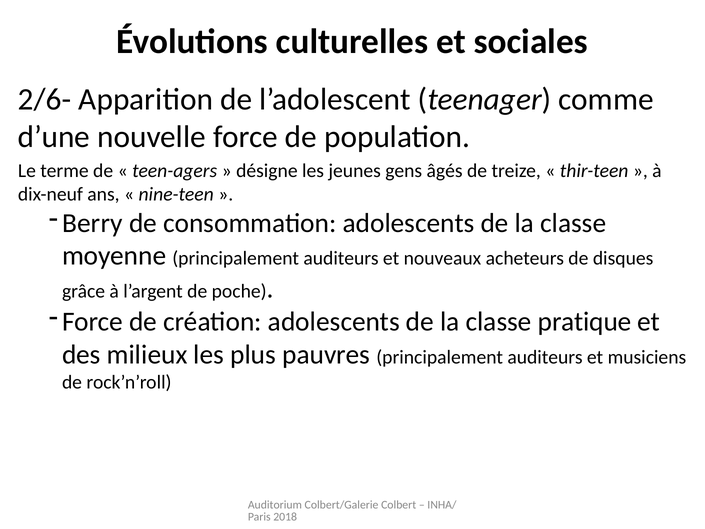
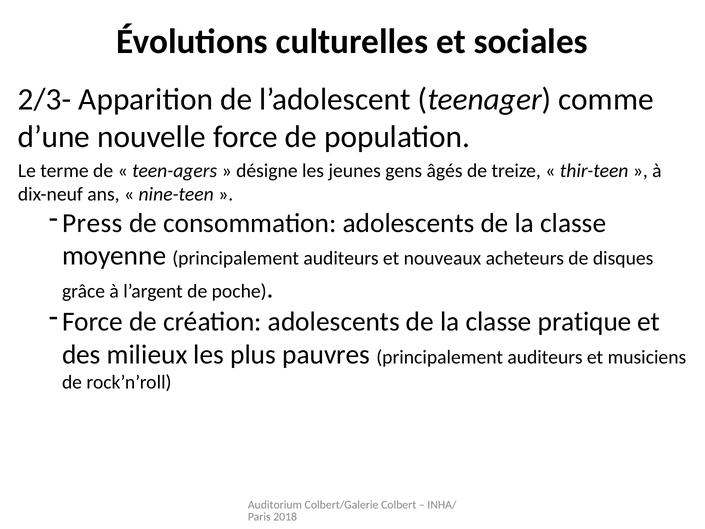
2/6-: 2/6- -> 2/3- (45, 99)
Berry: Berry -> Press (92, 223)
